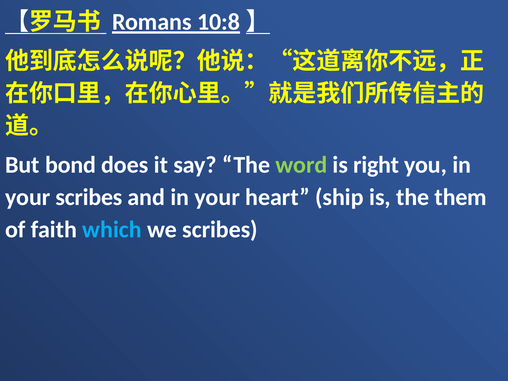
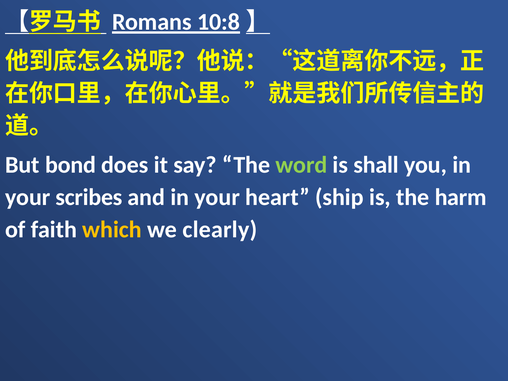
right: right -> shall (376, 165)
them: them -> harm (461, 197)
which colour: light blue -> yellow (112, 229)
we scribes: scribes -> clearly (220, 229)
